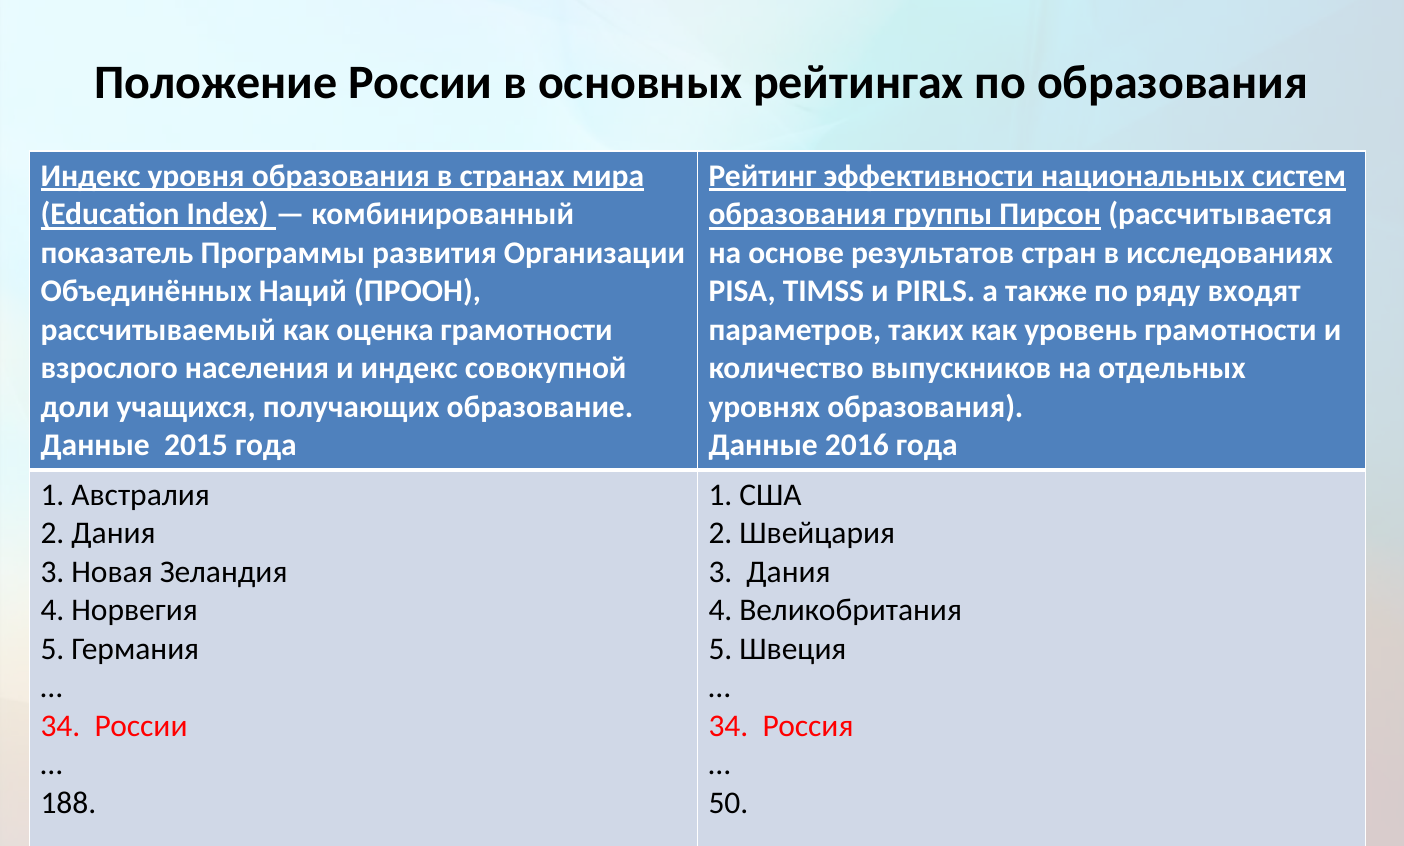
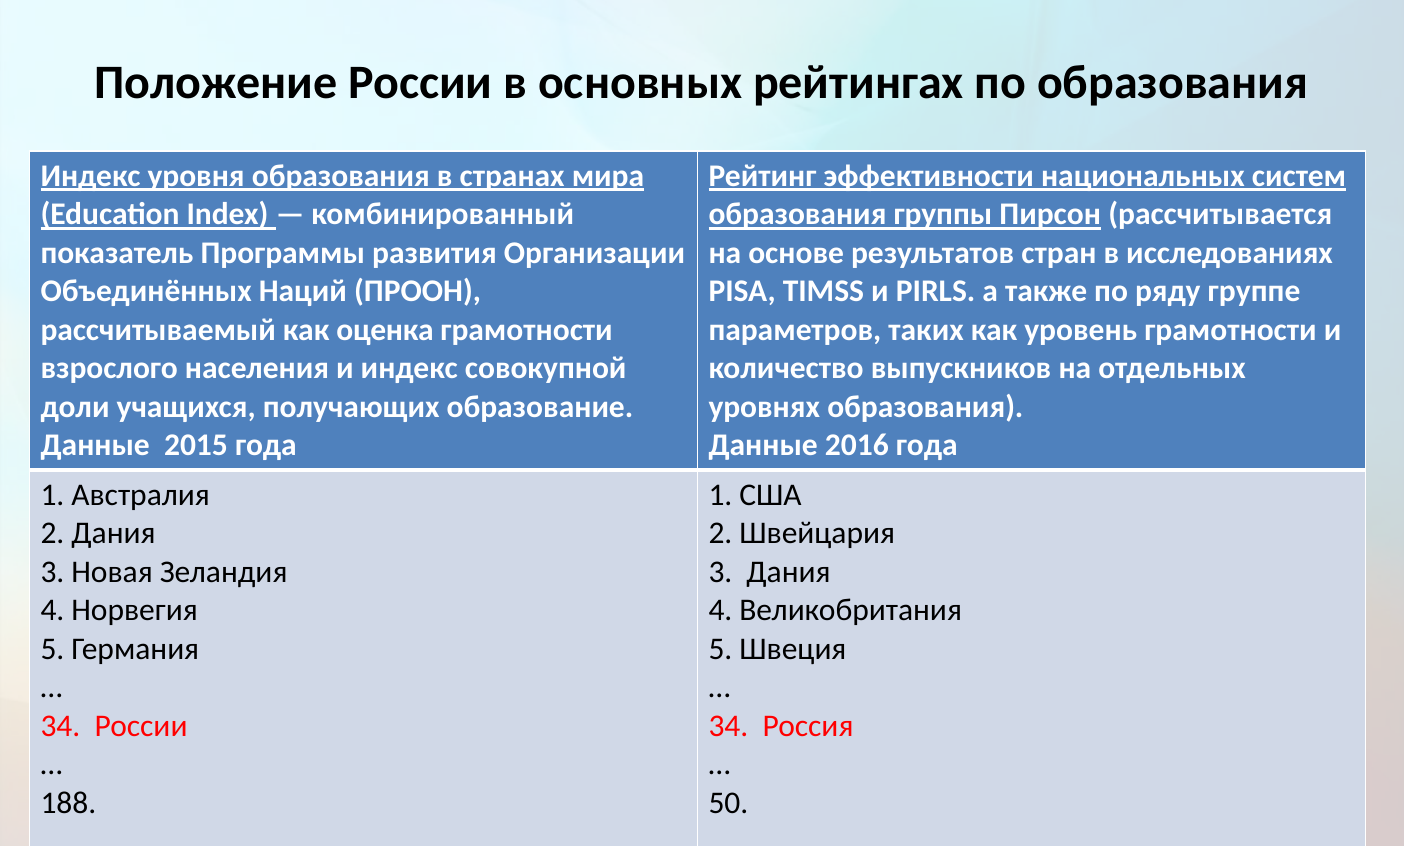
входят: входят -> группе (1254, 292)
